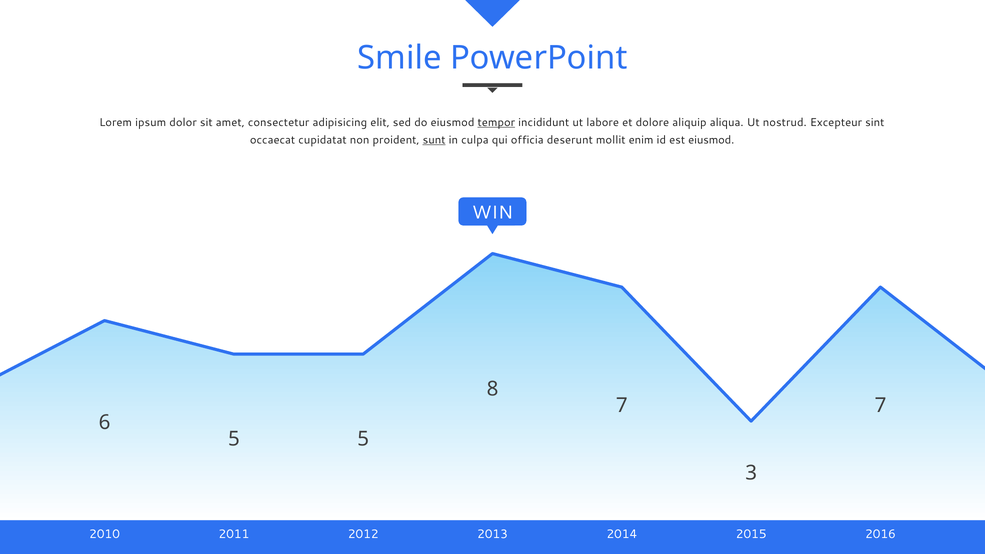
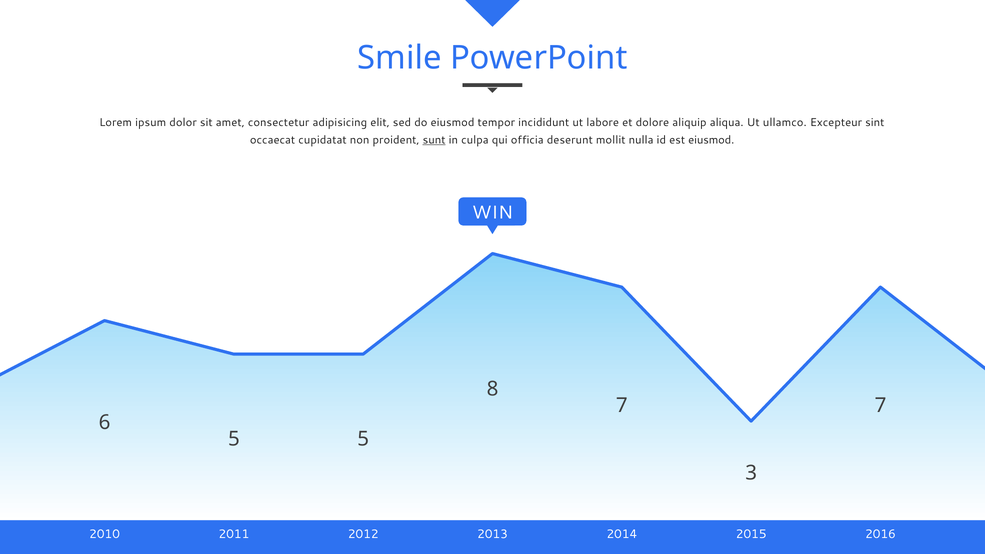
tempor underline: present -> none (496, 122)
nostrud: nostrud -> ullamco (785, 122)
enim: enim -> nulla (641, 140)
